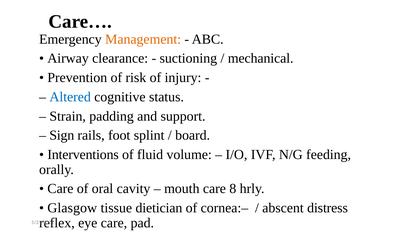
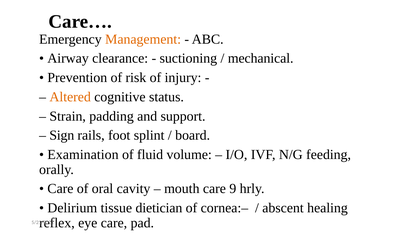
Altered colour: blue -> orange (70, 97)
Interventions: Interventions -> Examination (83, 155)
8: 8 -> 9 (233, 189)
Glasgow: Glasgow -> Delirium (72, 208)
distress: distress -> healing (327, 208)
